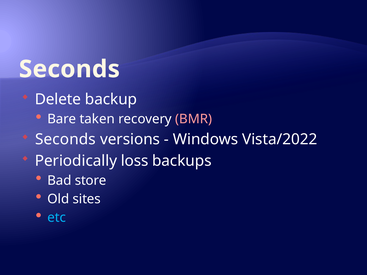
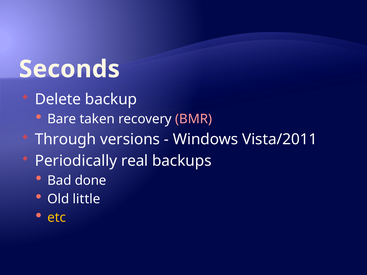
Seconds: Seconds -> Through (66, 140)
Vista/2022: Vista/2022 -> Vista/2011 (280, 140)
loss: loss -> real (135, 161)
store: store -> done (91, 181)
sites: sites -> little (87, 199)
etc colour: light blue -> yellow (57, 218)
